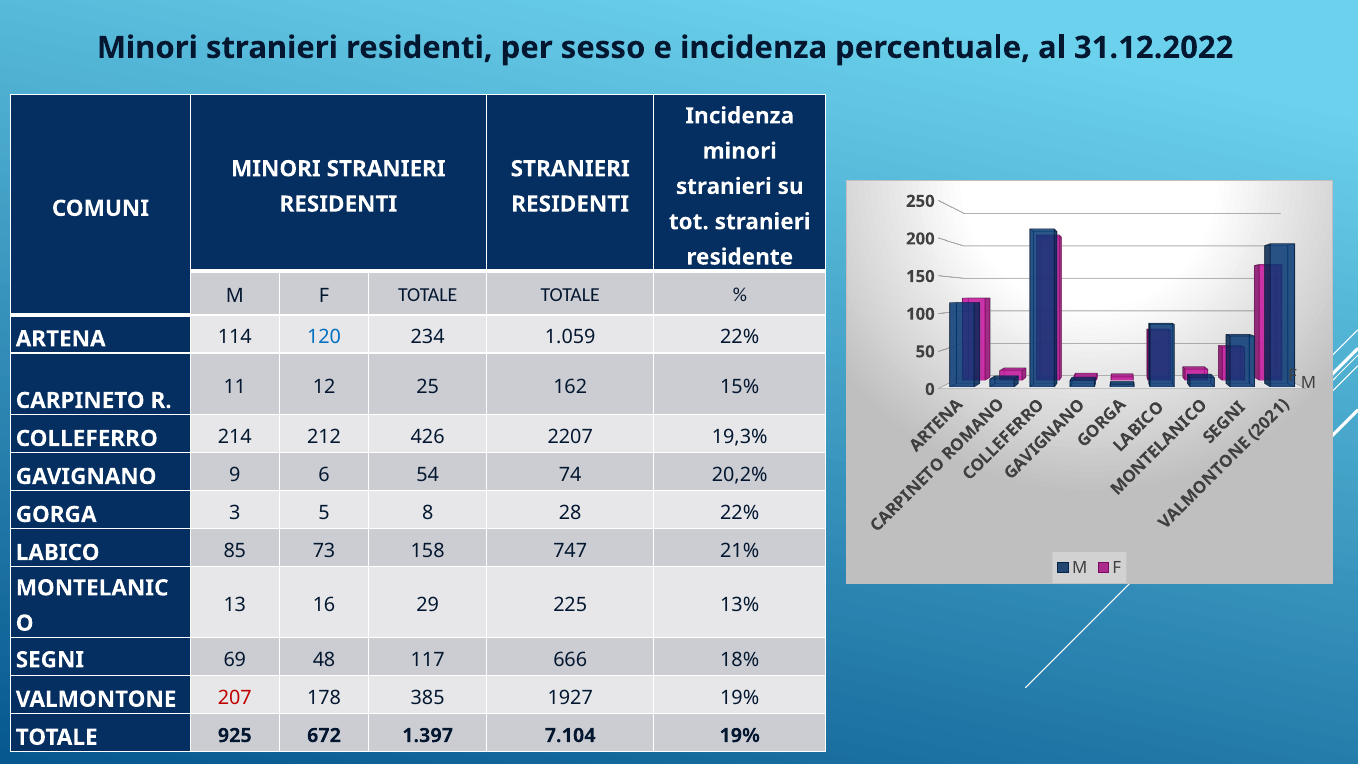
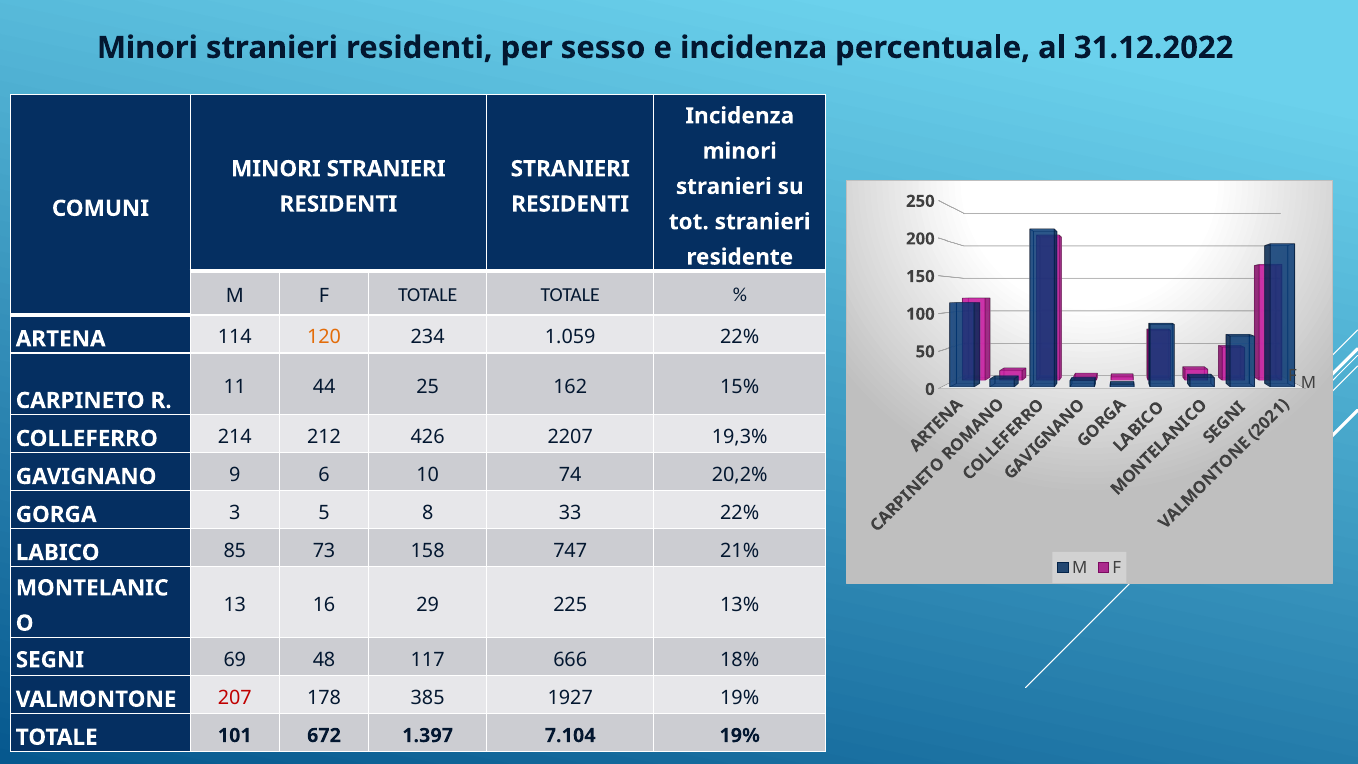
120 colour: blue -> orange (324, 337)
12: 12 -> 44 (324, 387)
54: 54 -> 10 (428, 475)
28: 28 -> 33 (570, 513)
925: 925 -> 101 (235, 735)
